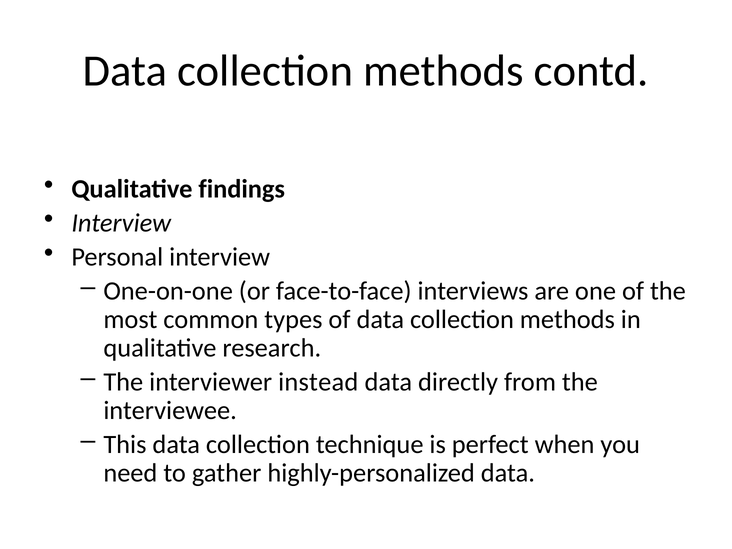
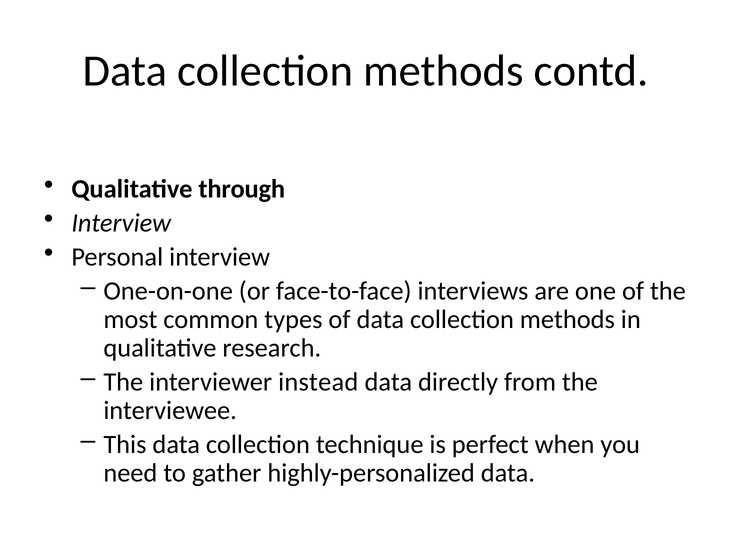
findings: findings -> through (242, 189)
